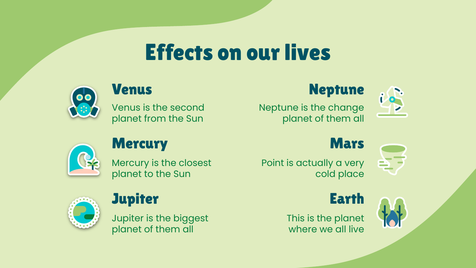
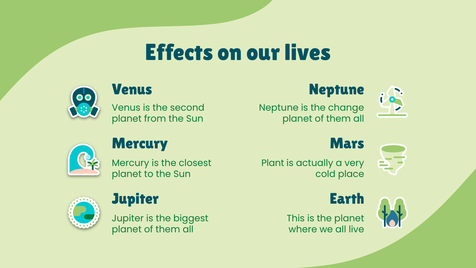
Point: Point -> Plant (273, 163)
